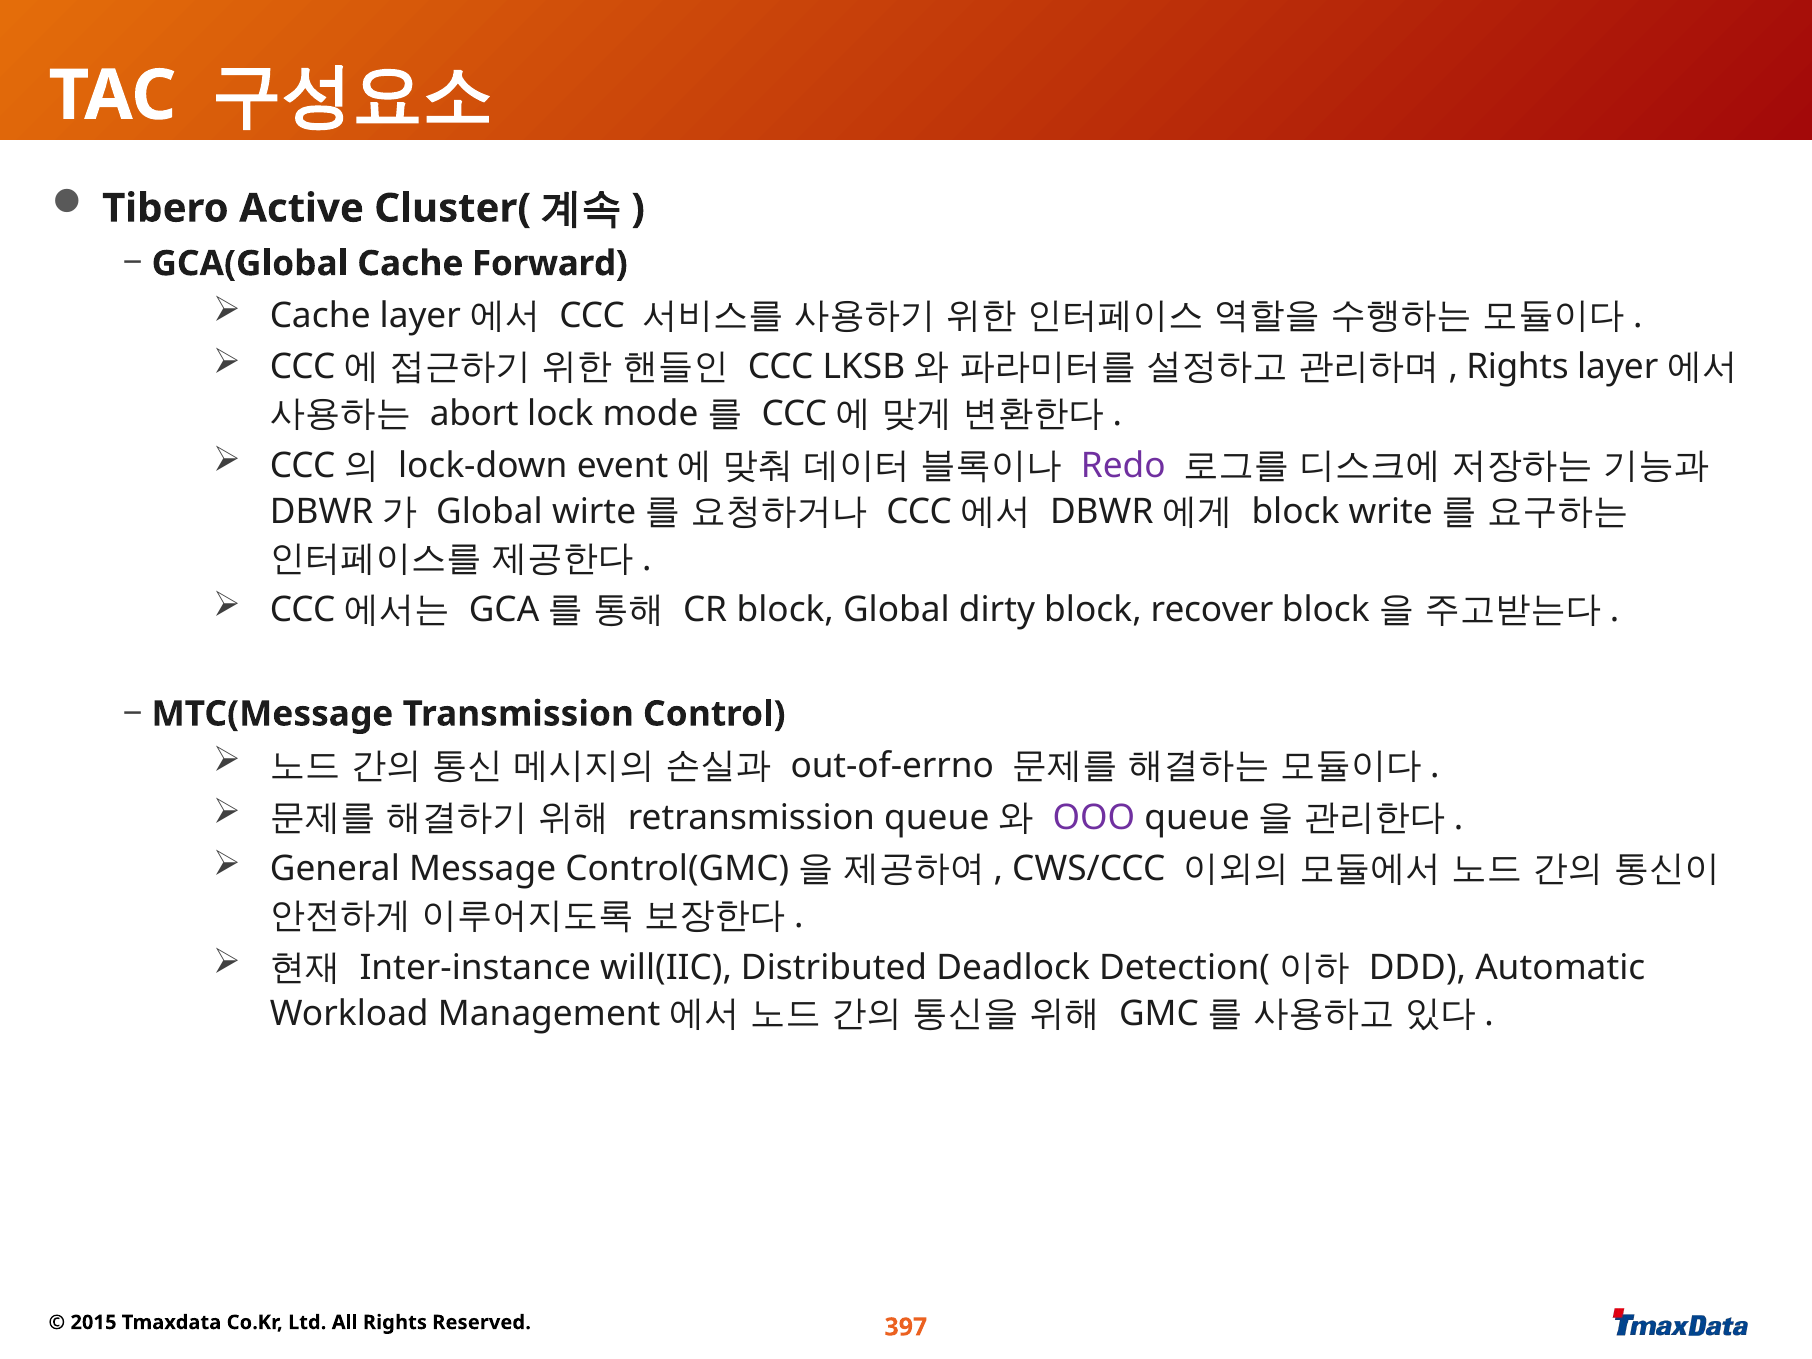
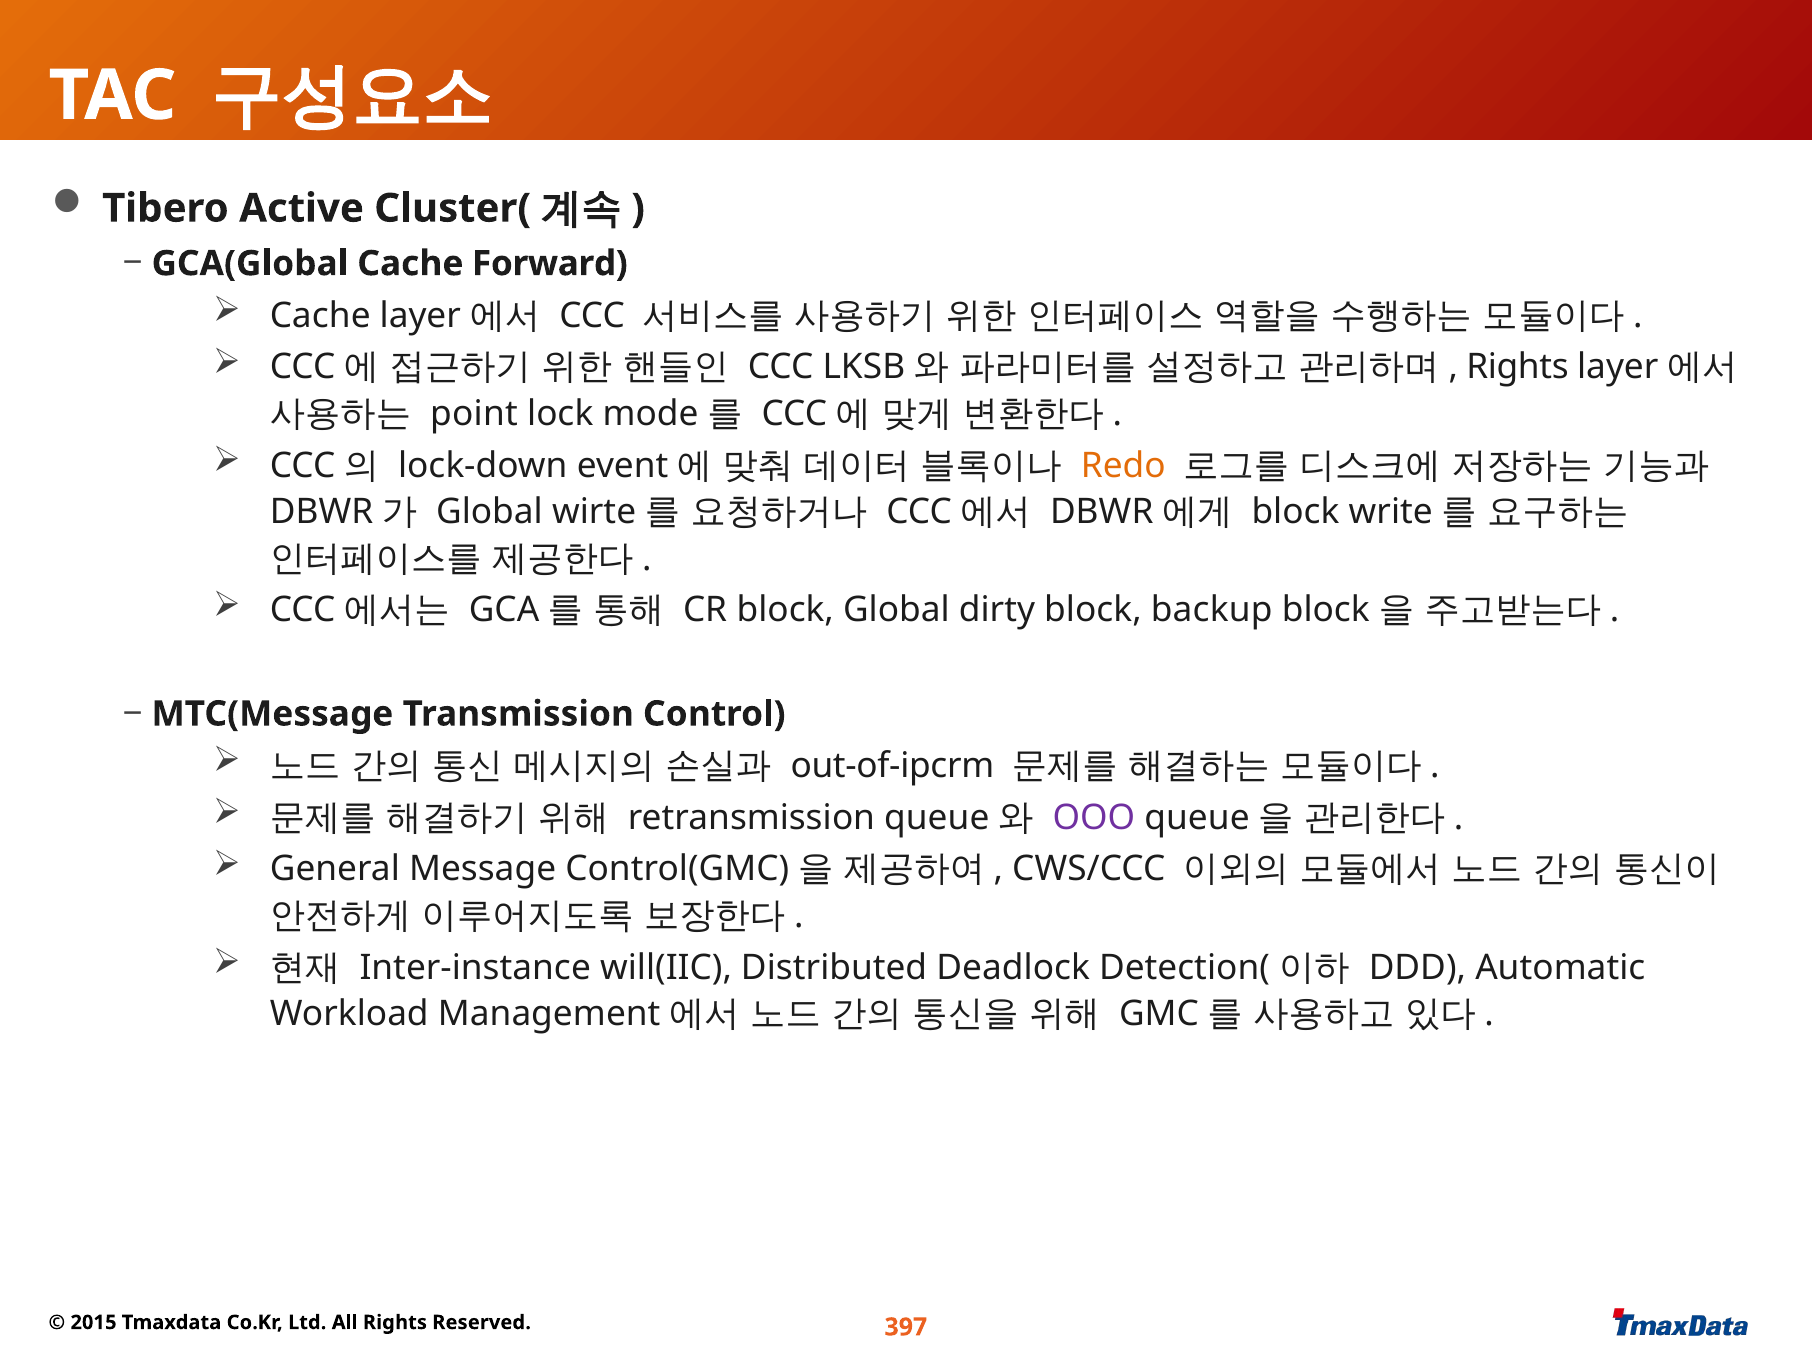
abort: abort -> point (474, 414)
Redo colour: purple -> orange (1123, 465)
recover: recover -> backup (1212, 610)
out-of-errno: out-of-errno -> out-of-ipcrm (892, 766)
